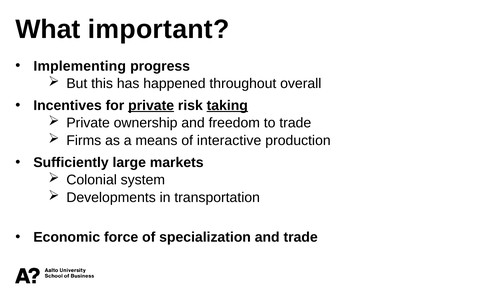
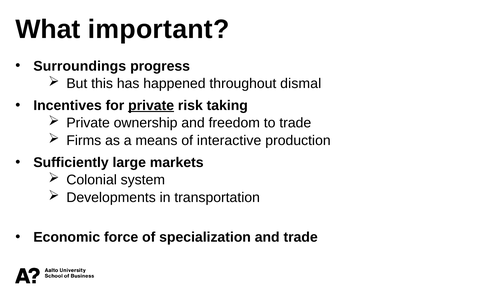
Implementing: Implementing -> Surroundings (80, 66)
overall: overall -> dismal (301, 83)
taking underline: present -> none (227, 106)
